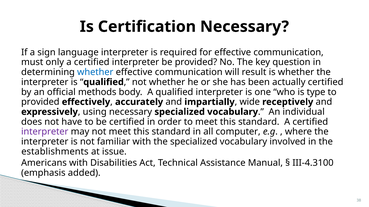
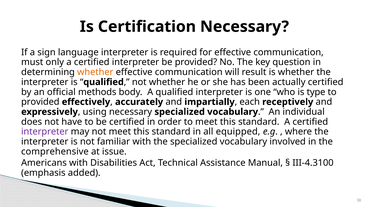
whether colour: blue -> orange (95, 72)
wide: wide -> each (250, 102)
computer: computer -> equipped (238, 132)
establishments: establishments -> comprehensive (55, 152)
